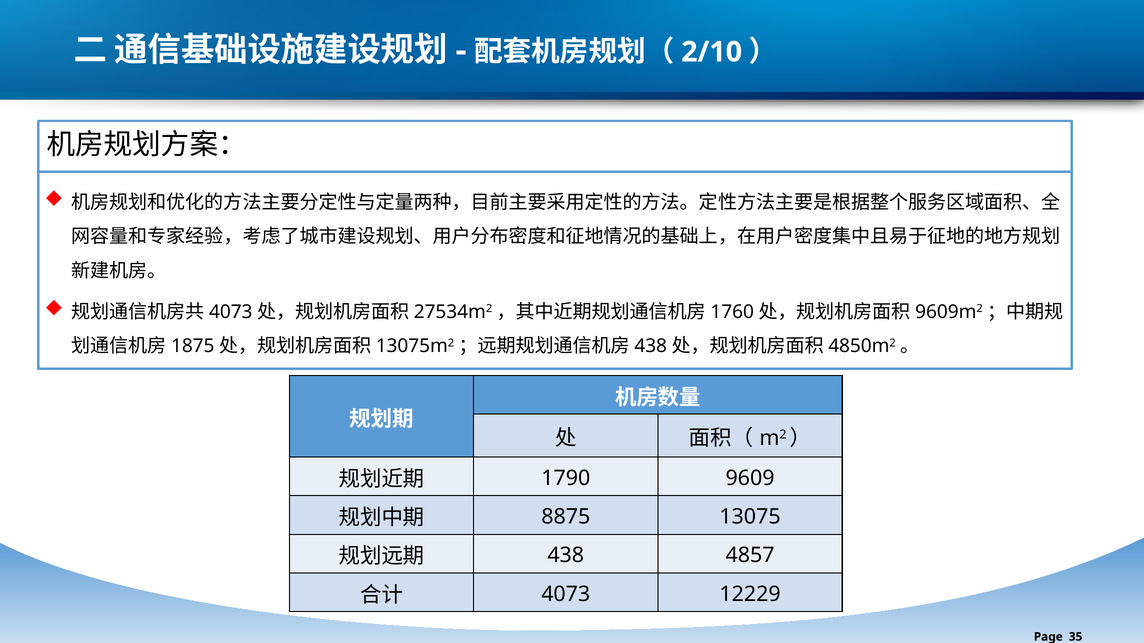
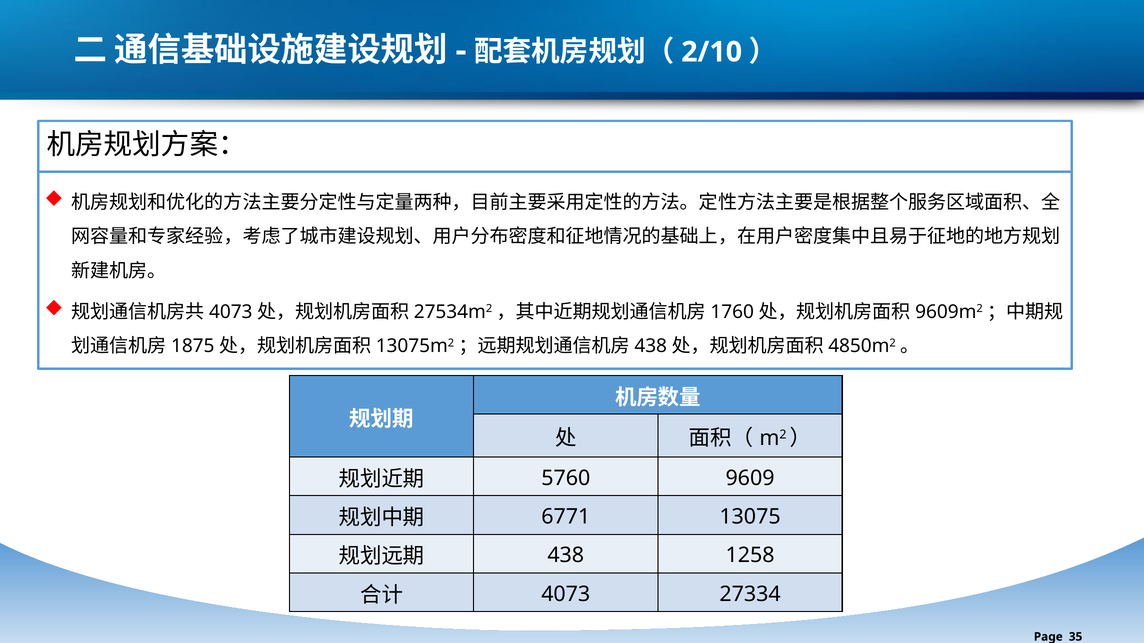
1790: 1790 -> 5760 (566, 478)
8875: 8875 -> 6771 (566, 517)
4857: 4857 -> 1258 (750, 556)
12229: 12229 -> 27334 (750, 594)
